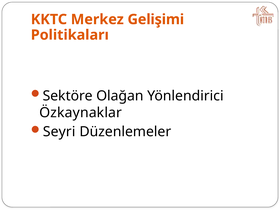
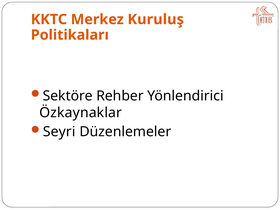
Gelişimi: Gelişimi -> Kuruluş (156, 19)
Olağan: Olağan -> Rehber (120, 96)
